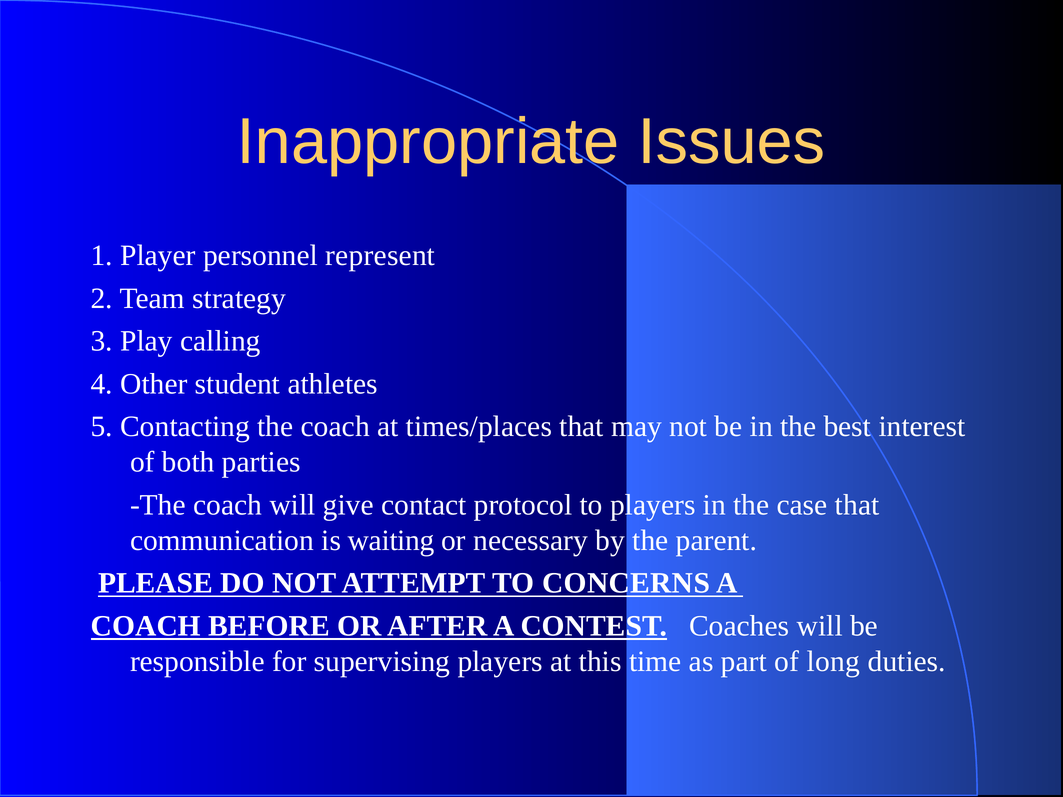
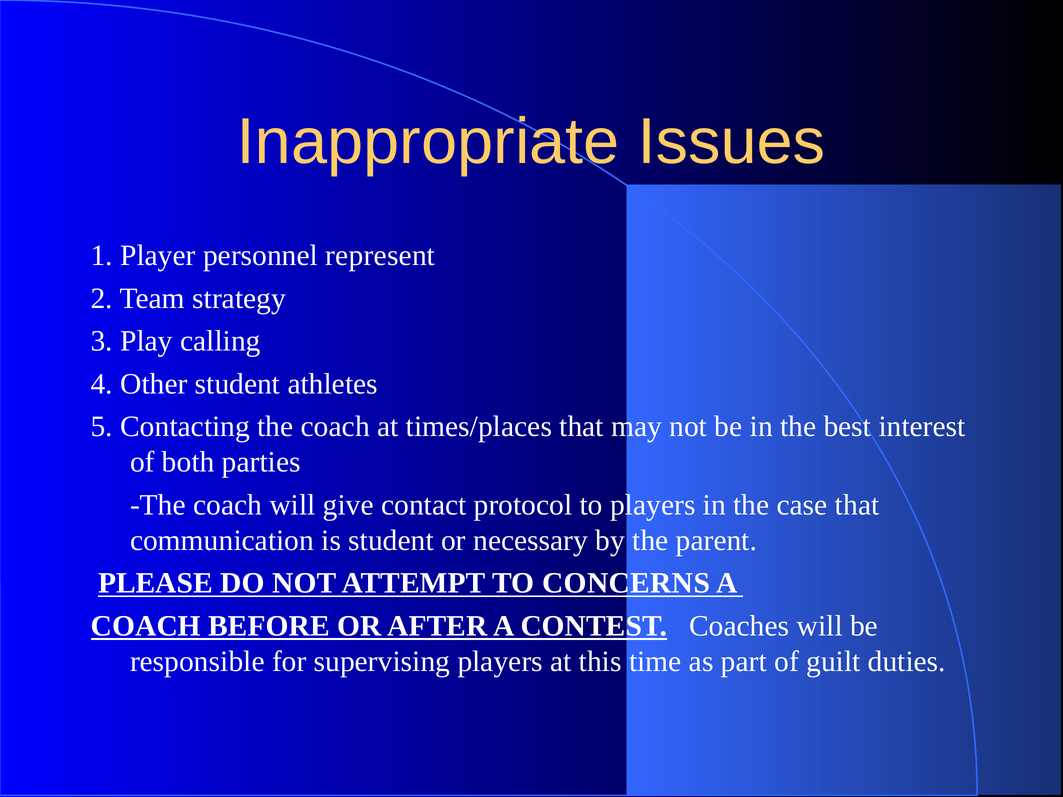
is waiting: waiting -> student (391, 540)
long: long -> guilt (833, 662)
